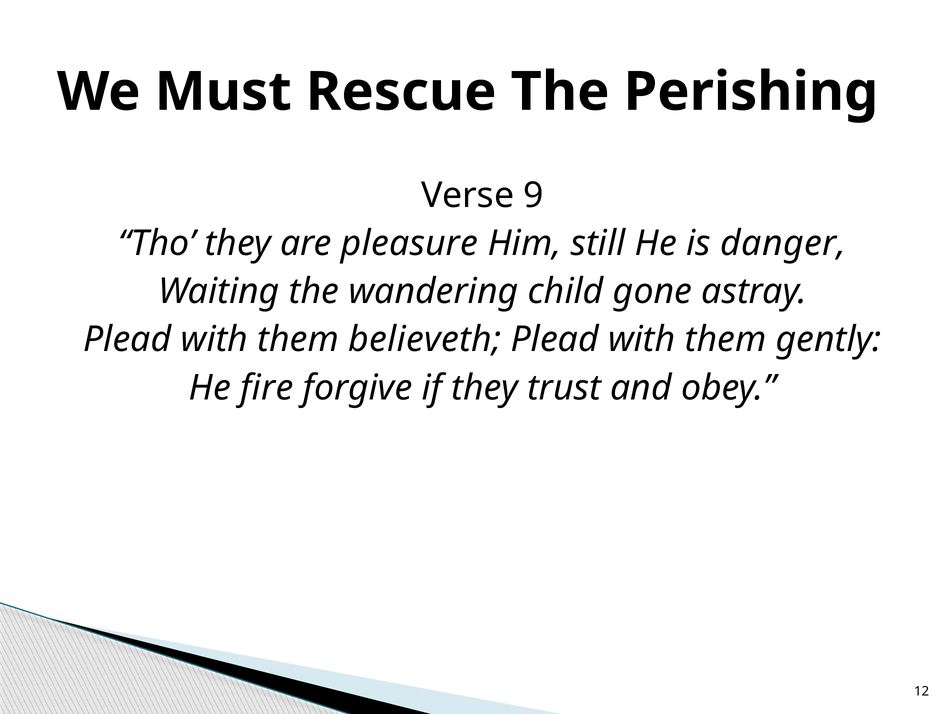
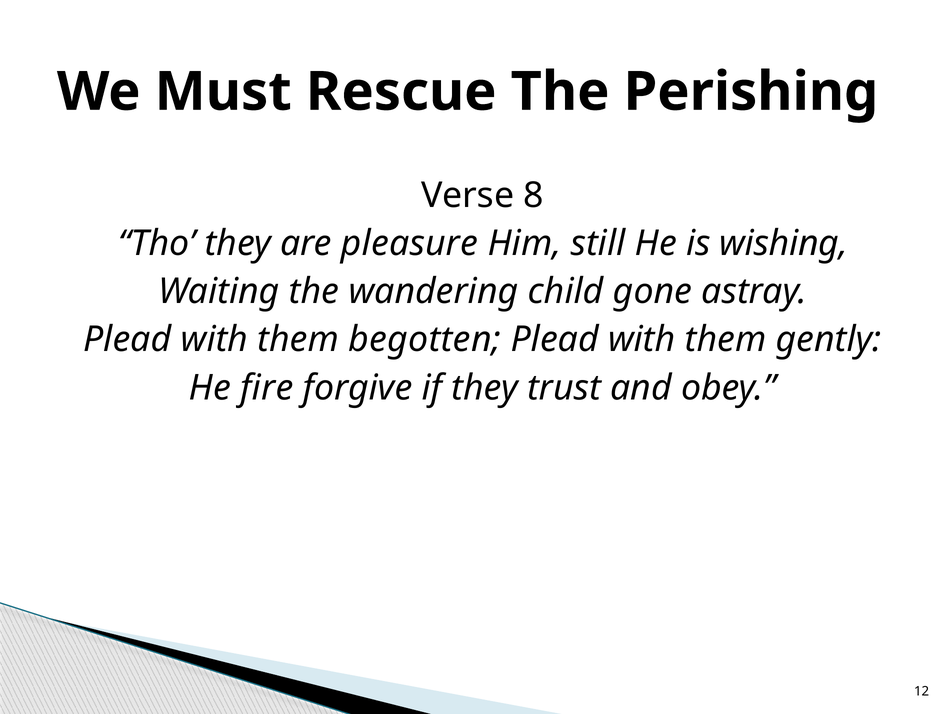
9: 9 -> 8 (534, 195)
danger: danger -> wishing (784, 243)
believeth: believeth -> begotten (425, 340)
